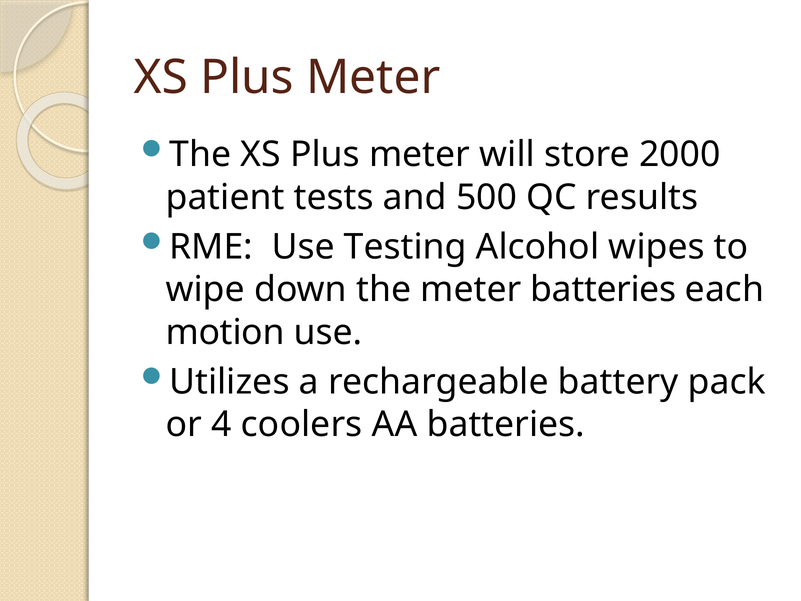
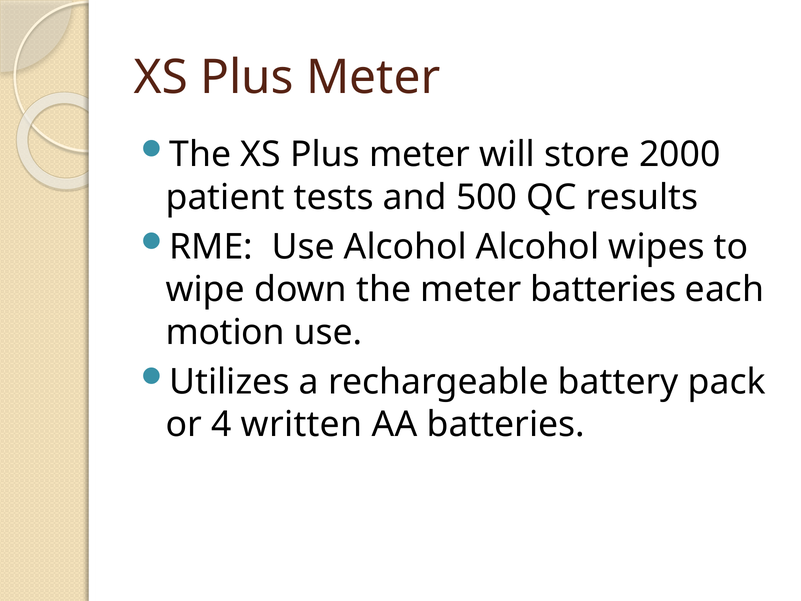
Use Testing: Testing -> Alcohol (405, 247)
coolers: coolers -> written (302, 424)
